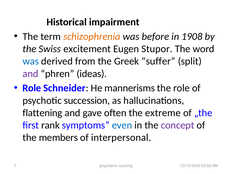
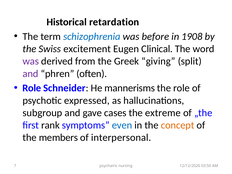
impairment: impairment -> retardation (114, 22)
schizophrenia colour: orange -> blue (92, 36)
Stupor: Stupor -> Clinical (157, 49)
was colour: blue -> purple (31, 61)
suffer: suffer -> giving (158, 61)
ideas: ideas -> often (92, 74)
succession: succession -> expressed (87, 100)
flattening: flattening -> subgroup (42, 113)
often: often -> cases (115, 113)
concept colour: purple -> orange (178, 125)
